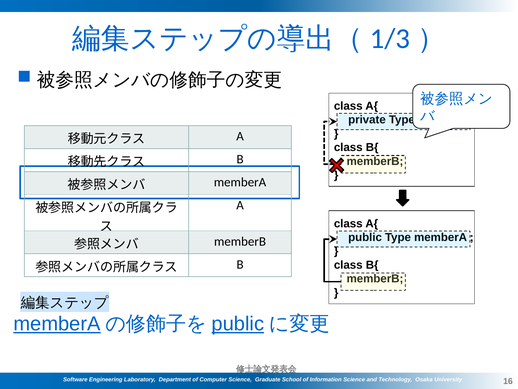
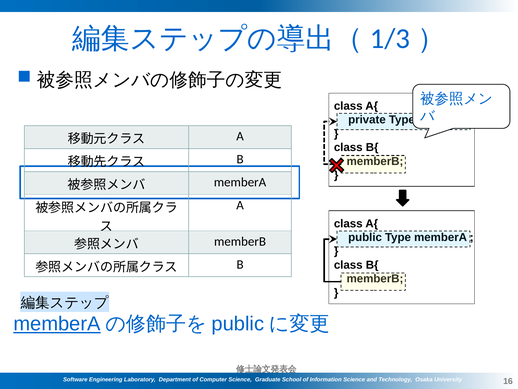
public underline: present -> none (238, 324)
